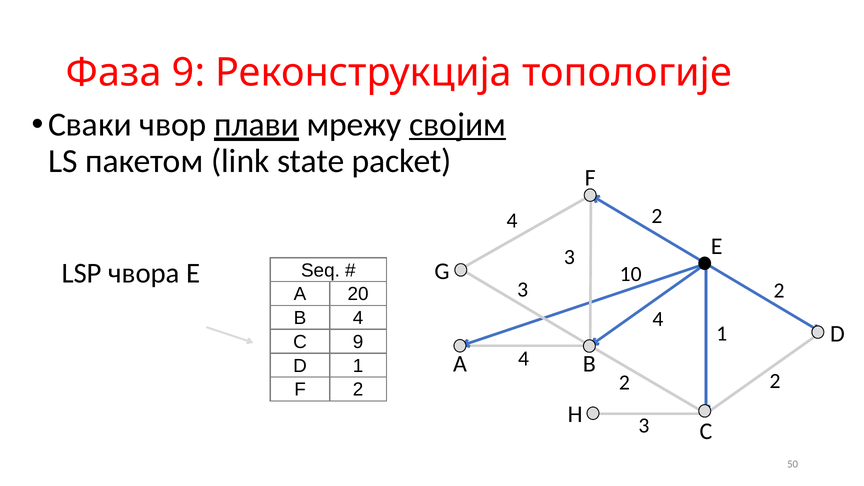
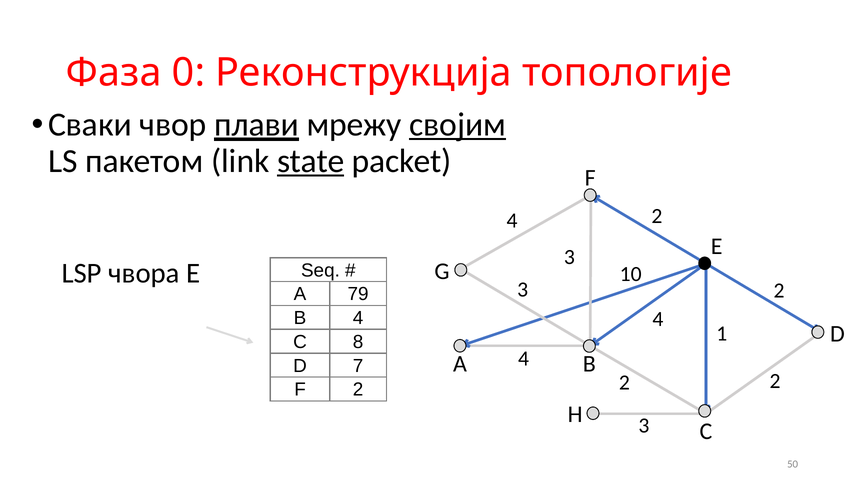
Фаза 9: 9 -> 0 (188, 73)
state underline: none -> present (311, 161)
20: 20 -> 79 (358, 294)
C 9: 9 -> 8 (358, 342)
D 1: 1 -> 7 (358, 366)
